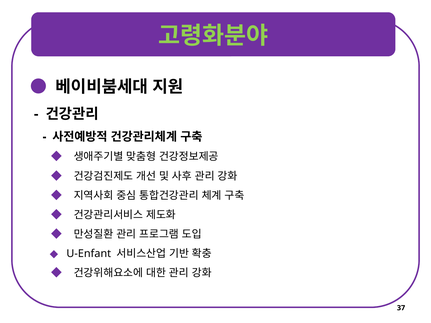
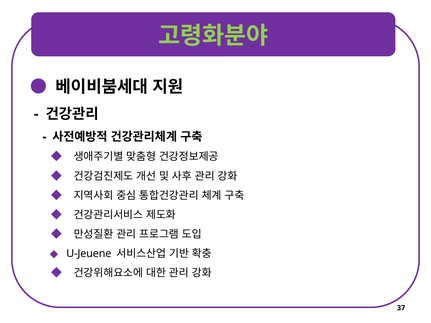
U-Enfant: U-Enfant -> U-Jeuene (89, 254)
